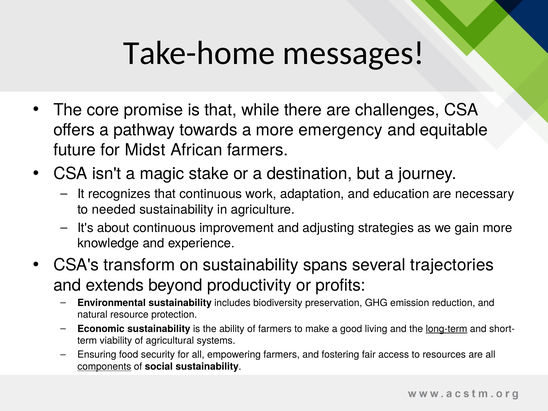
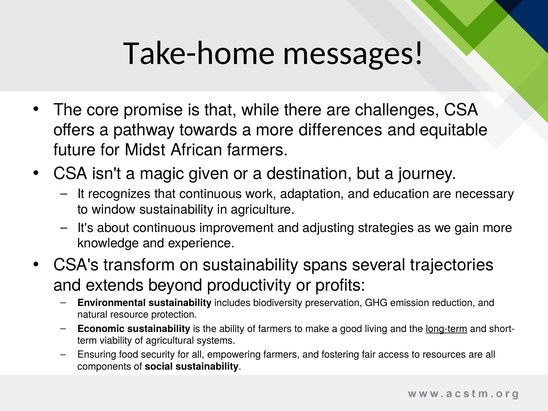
emergency: emergency -> differences (341, 130)
stake: stake -> given (209, 174)
needed: needed -> window (114, 210)
components underline: present -> none (104, 367)
